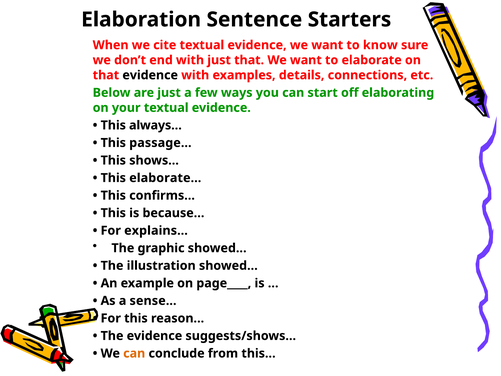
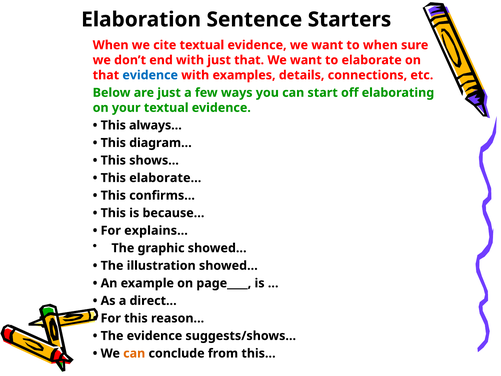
to know: know -> when (380, 45)
evidence colour: black -> blue (150, 75)
passage…: passage… -> diagram… (160, 143)
sense…: sense… -> direct… (153, 301)
